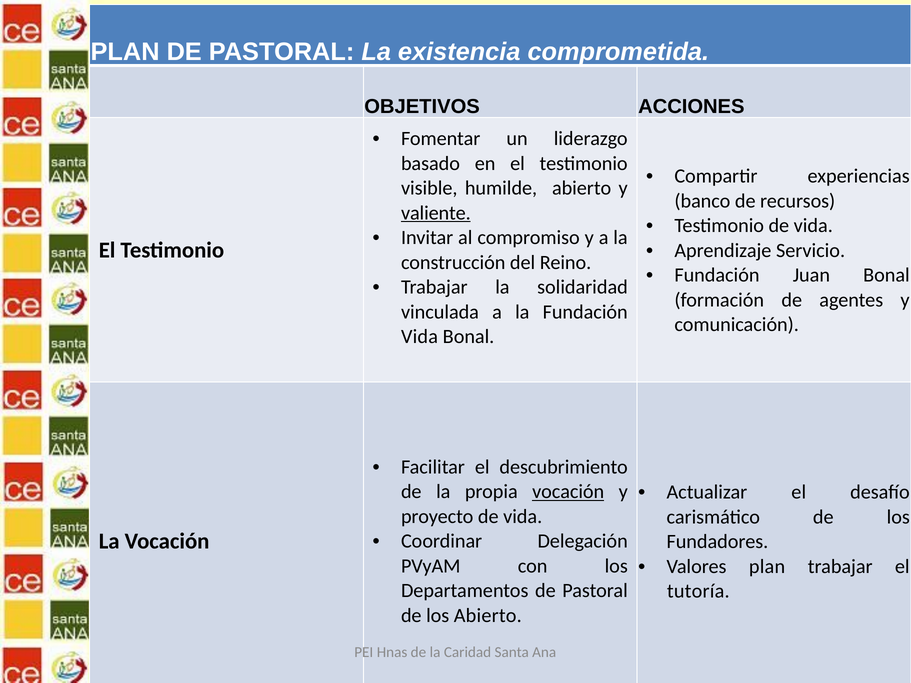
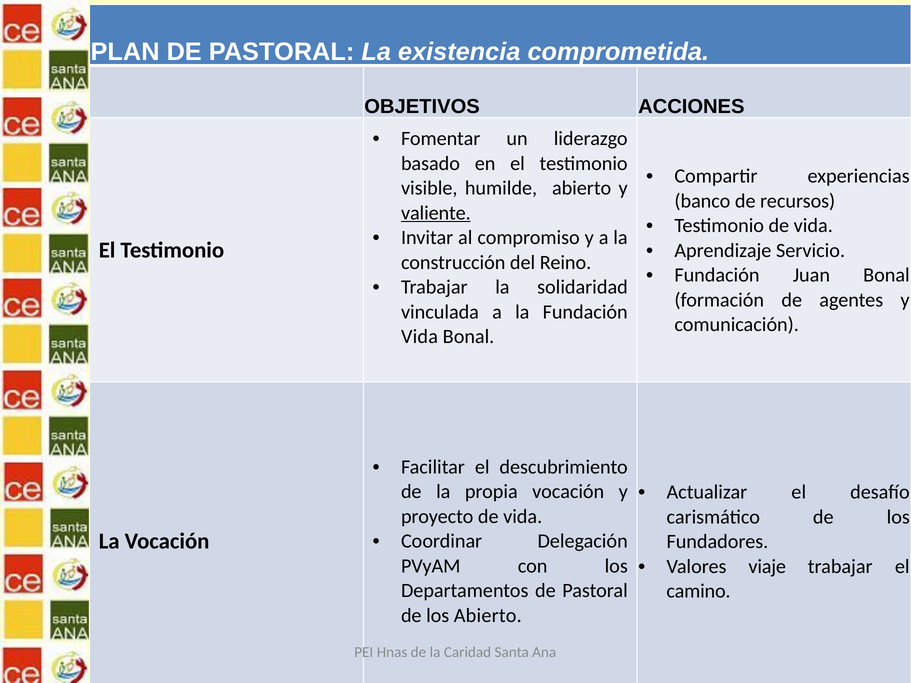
vocación underline: present -> none (568, 492)
Valores plan: plan -> viaje (767, 567)
tutoría: tutoría -> camino (698, 591)
